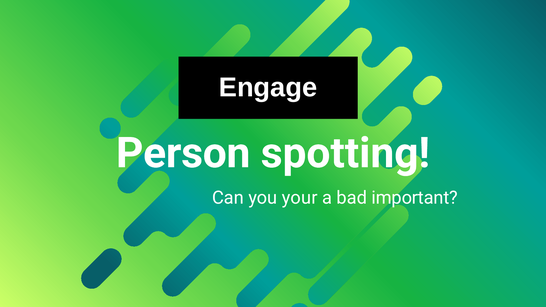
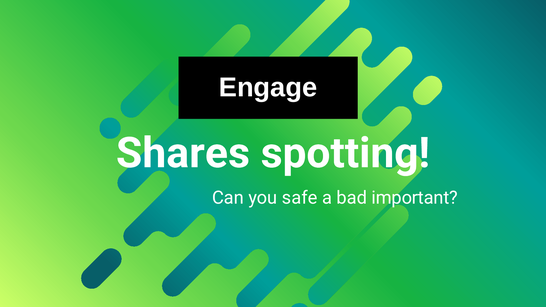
Person: Person -> Shares (183, 153)
your: your -> safe (300, 198)
